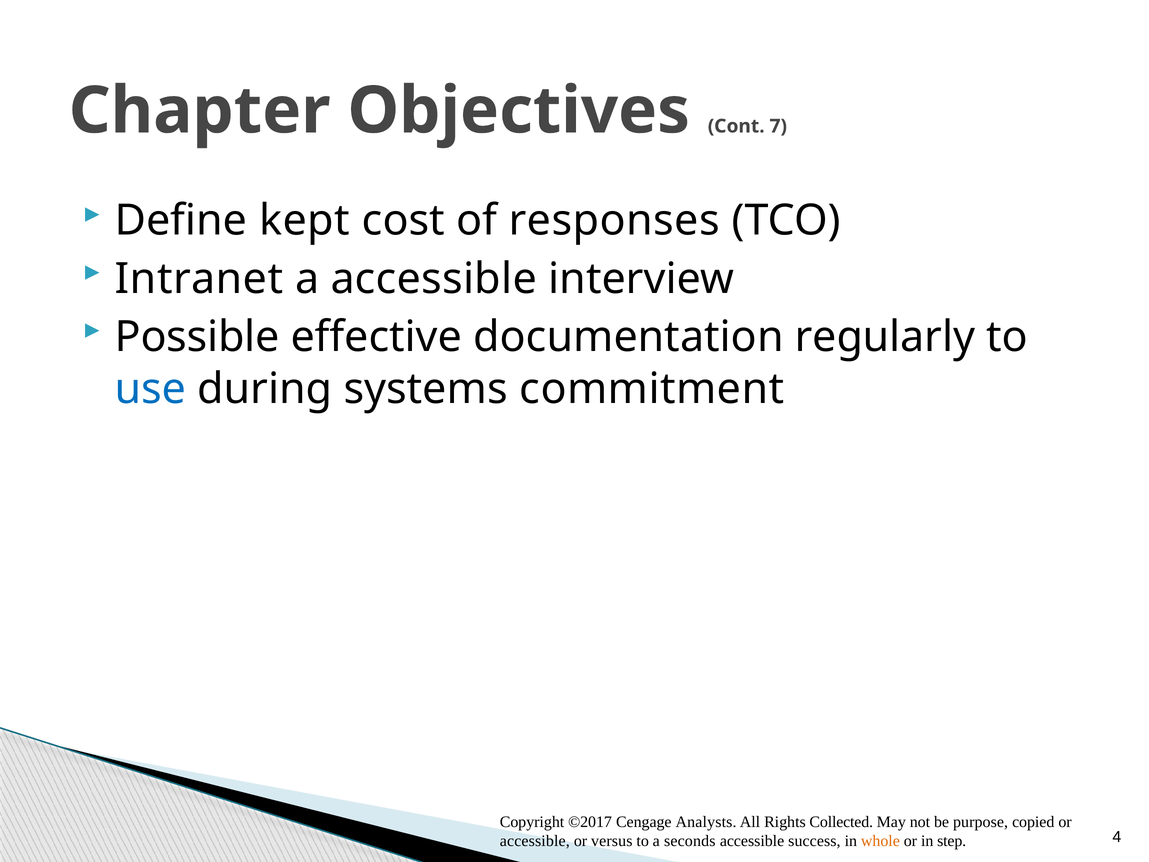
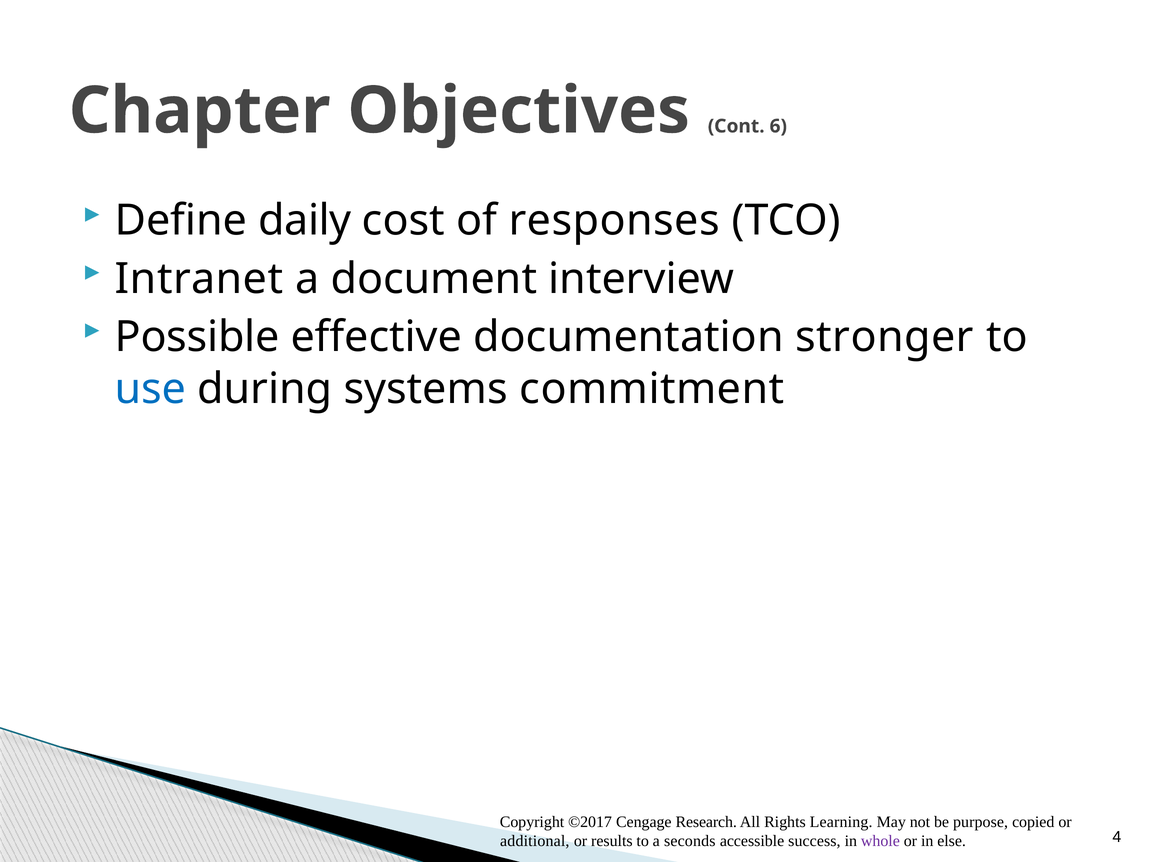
7: 7 -> 6 (778, 126)
kept: kept -> daily (305, 221)
a accessible: accessible -> document (434, 279)
regularly: regularly -> stronger (885, 337)
Analysts: Analysts -> Research (706, 822)
Collected: Collected -> Learning (841, 822)
accessible: accessible -> additional (535, 841)
versus: versus -> results (612, 841)
whole colour: orange -> purple (880, 841)
step: step -> else (952, 841)
